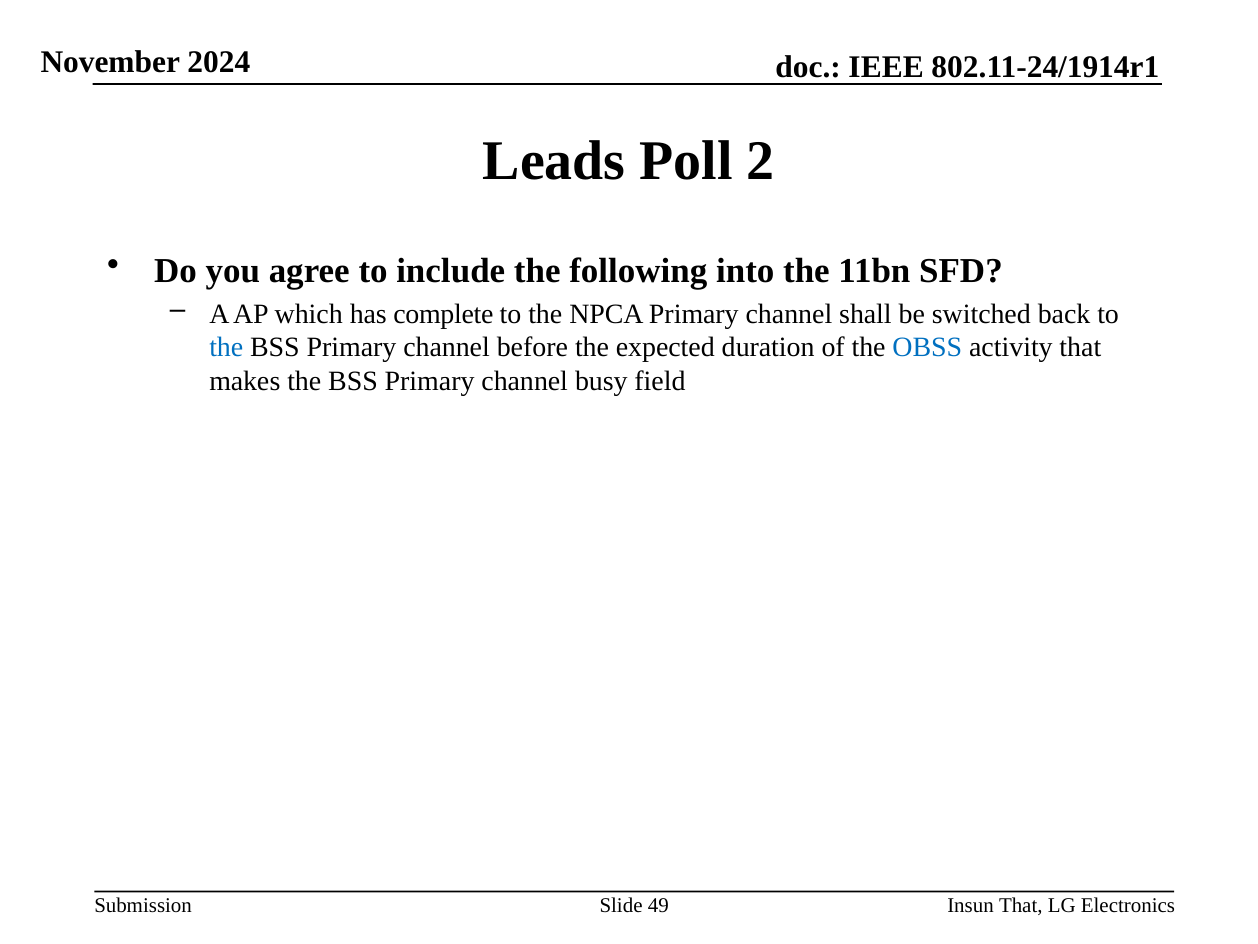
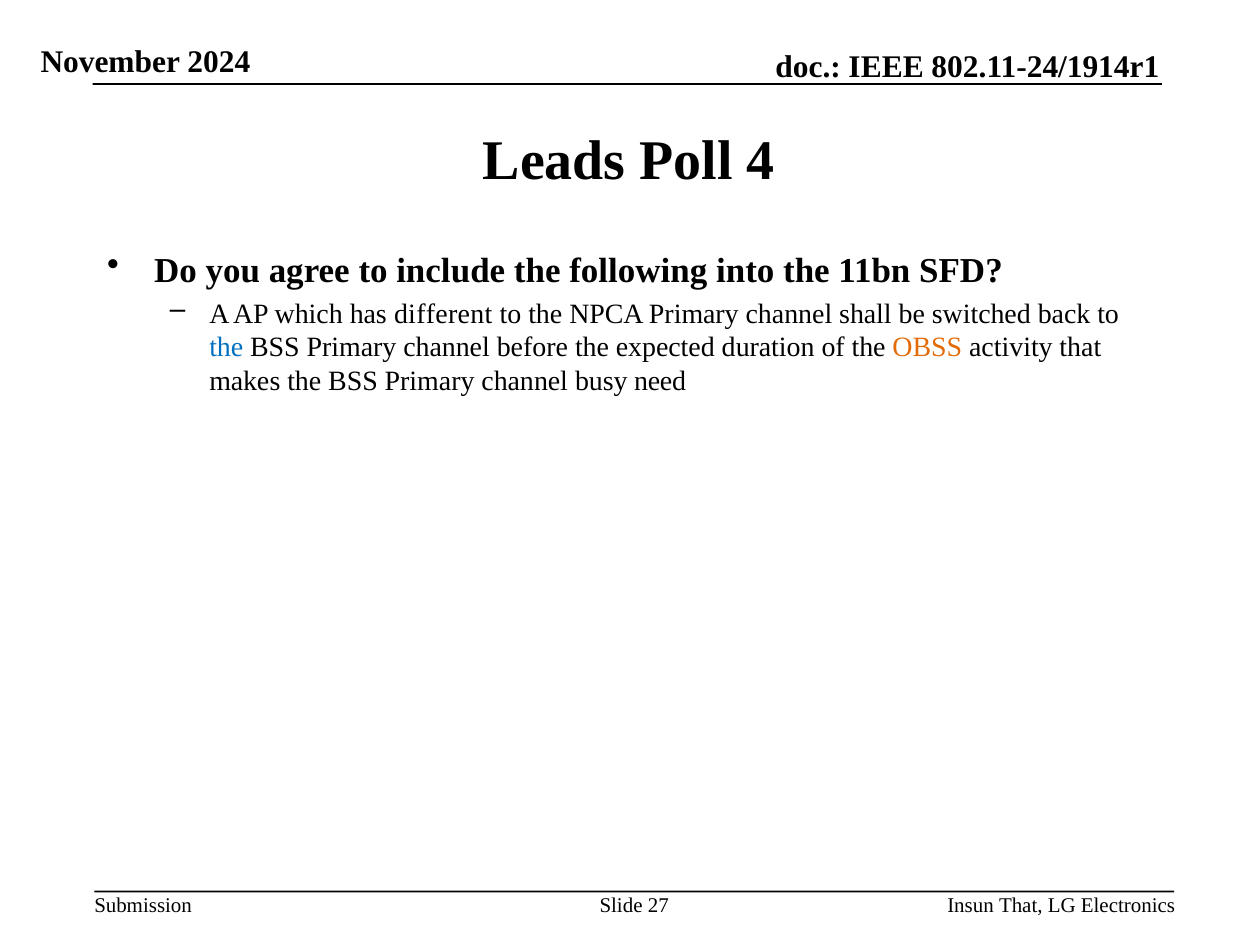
2: 2 -> 4 (761, 161)
complete: complete -> different (443, 314)
OBSS colour: blue -> orange (927, 347)
field: field -> need (660, 381)
49: 49 -> 27 (658, 905)
